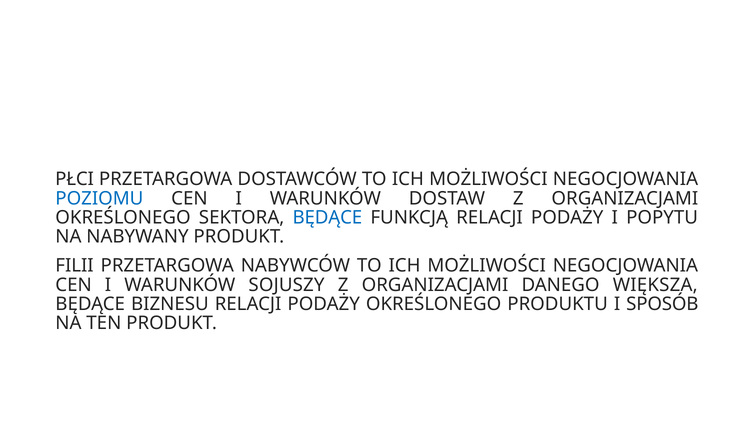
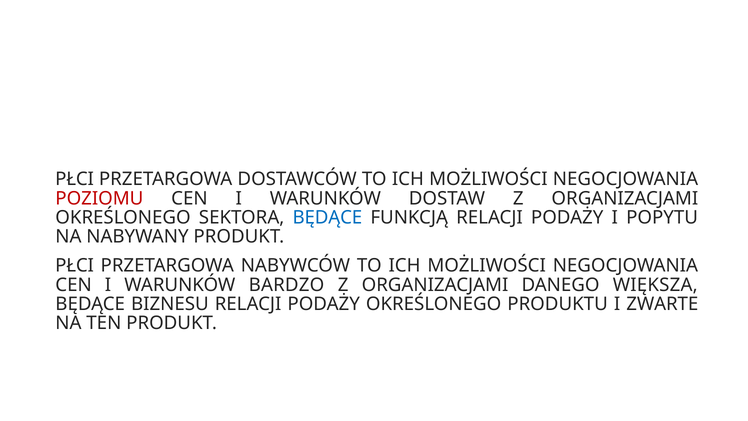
POZIOMU colour: blue -> red (99, 198)
FILII: FILII -> PŁCI (75, 266)
SOJUSZY: SOJUSZY -> BARDZO (286, 285)
SPOSÓB: SPOSÓB -> ZWARTE (662, 304)
